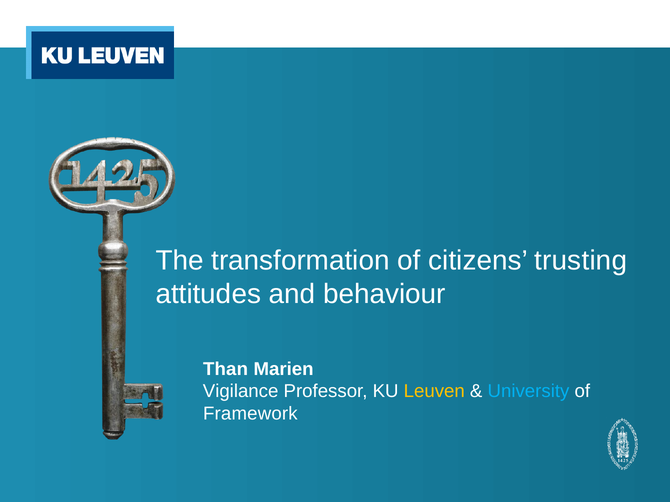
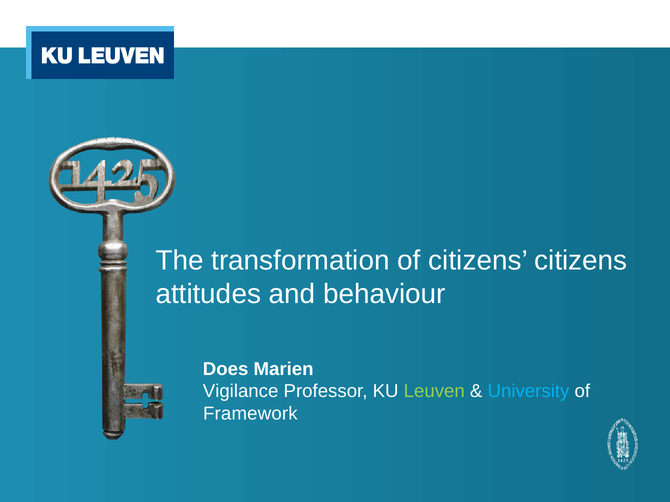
citizens trusting: trusting -> citizens (581, 261)
Than: Than -> Does (226, 369)
Leuven colour: yellow -> light green (434, 392)
